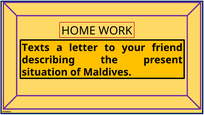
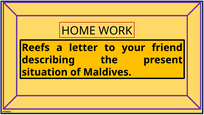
Texts: Texts -> Reefs (36, 48)
